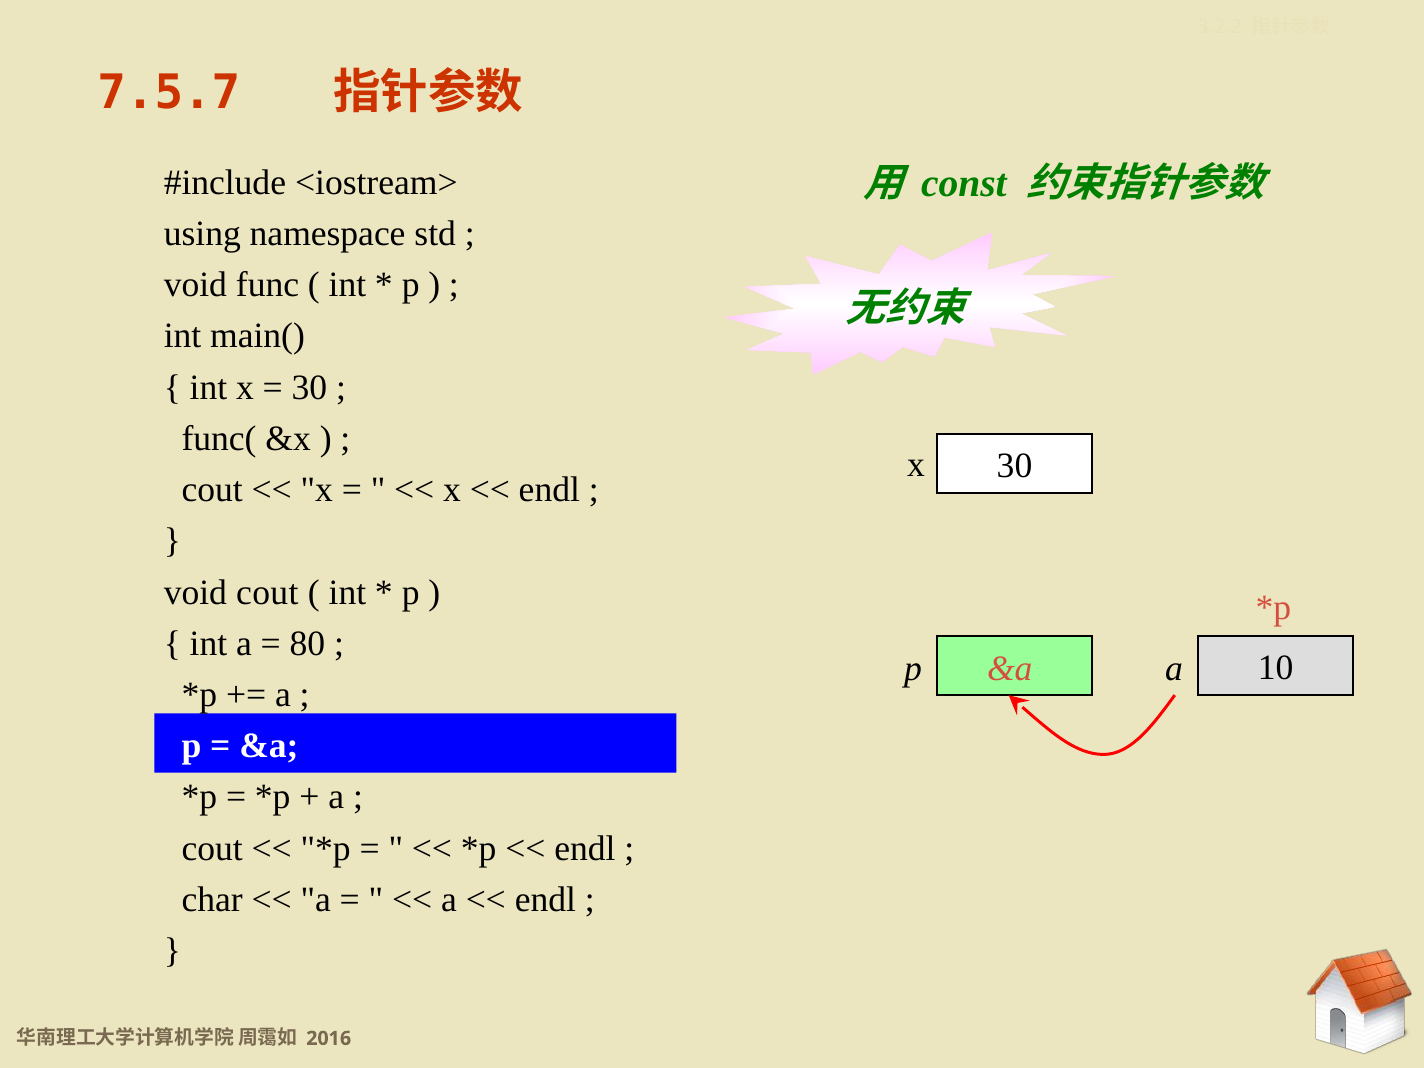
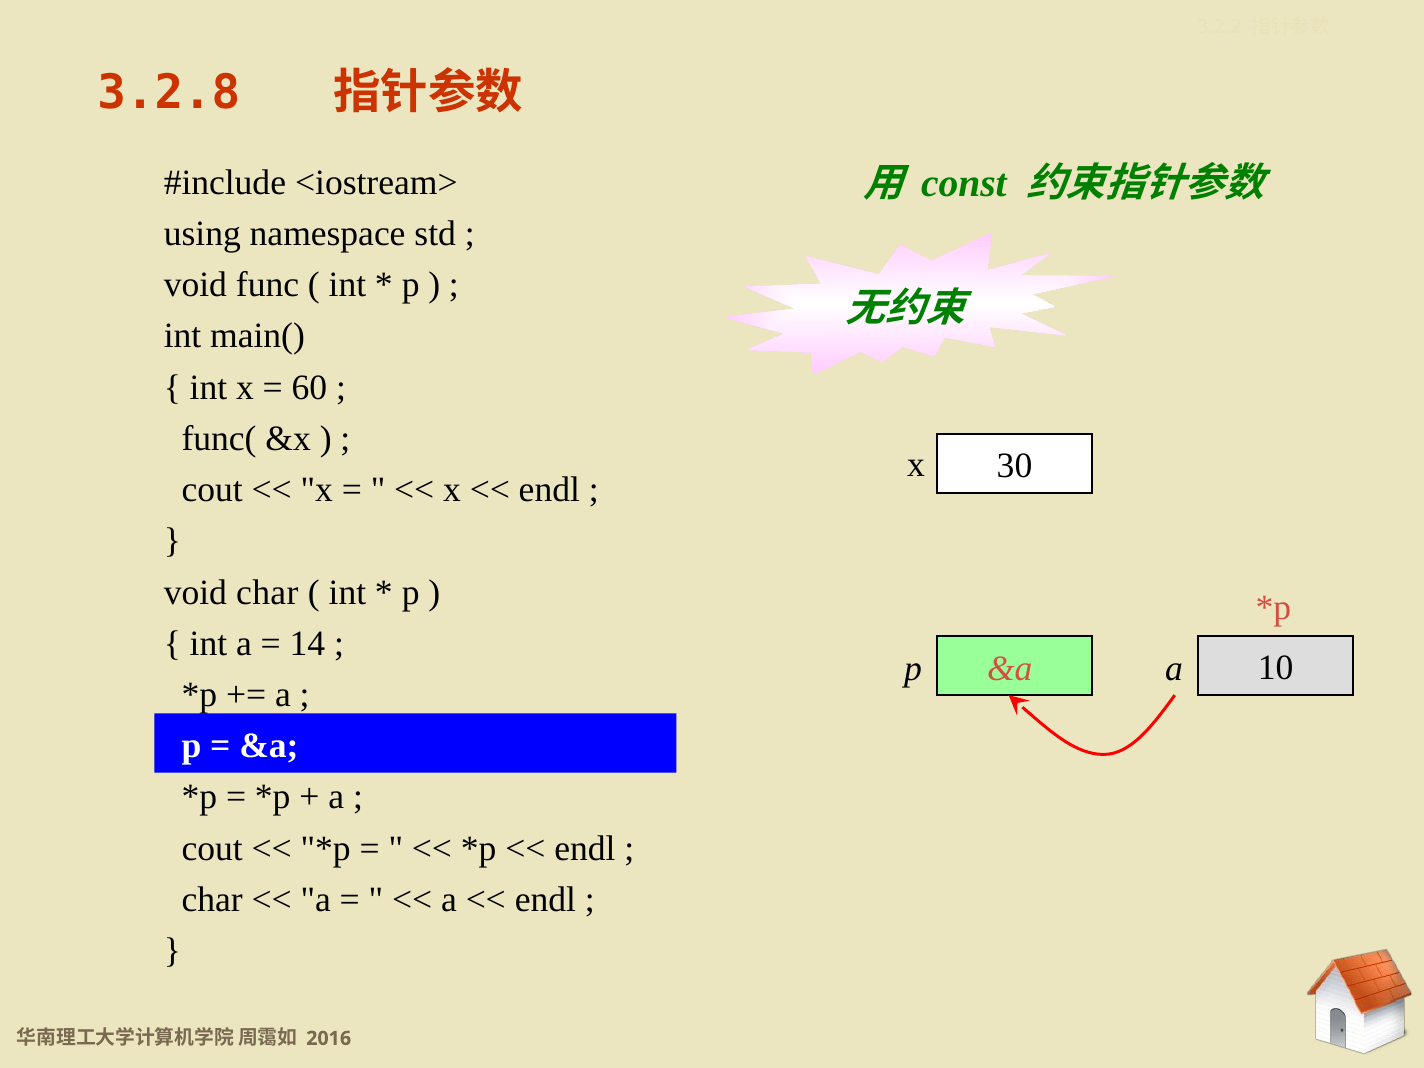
7.5.7: 7.5.7 -> 3.2.8 (169, 93)
30: 30 -> 60 (309, 387)
void cout: cout -> char (267, 592)
80: 80 -> 14 (307, 644)
